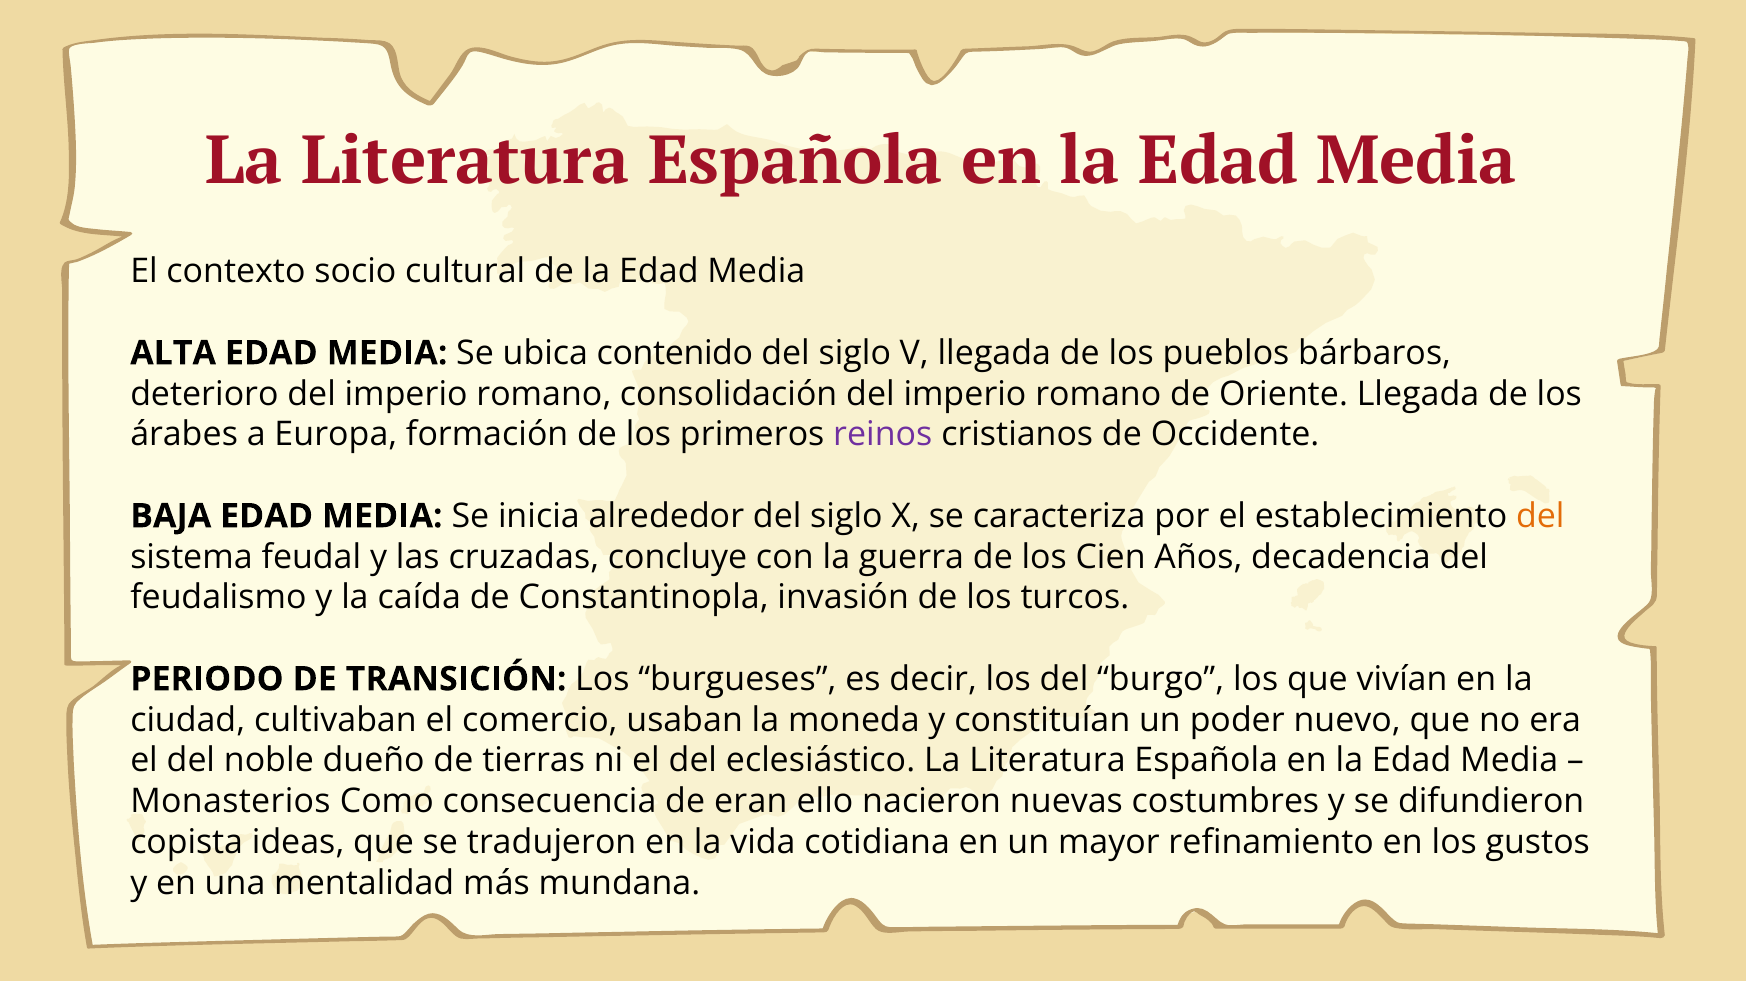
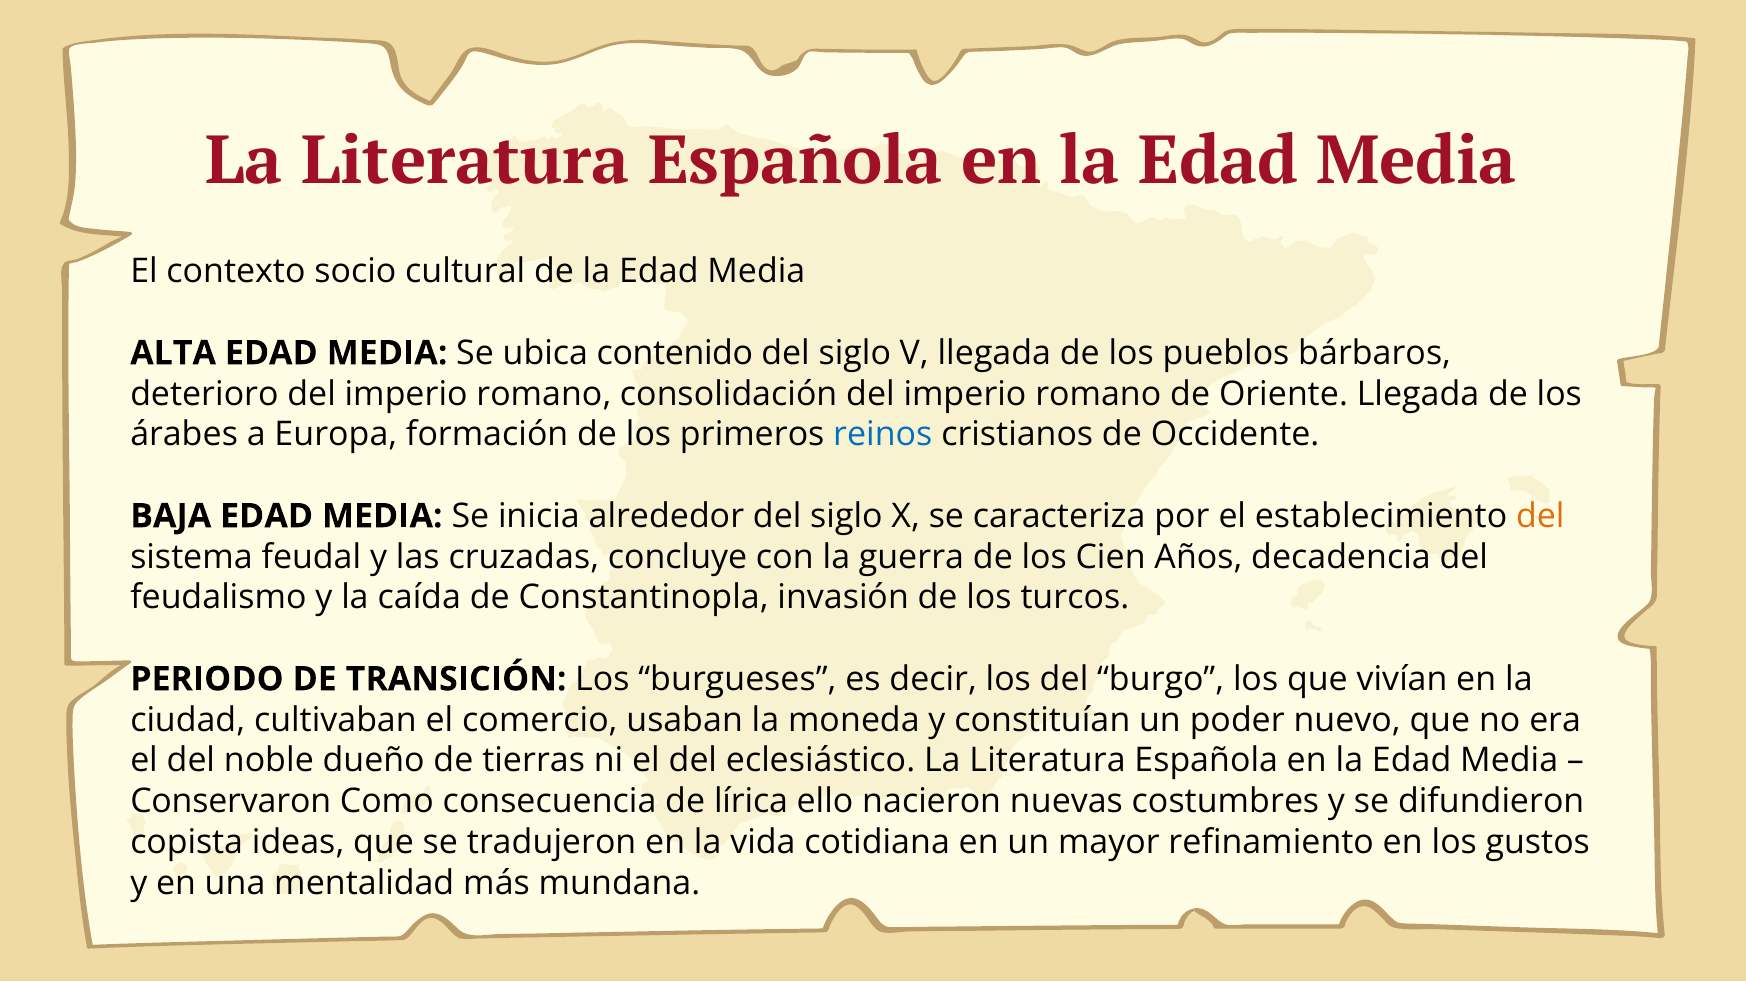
reinos colour: purple -> blue (883, 435)
Monasterios: Monasterios -> Conservaron (231, 802)
eran: eran -> lírica (751, 802)
